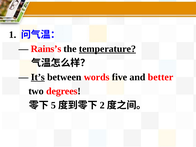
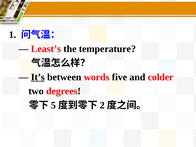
Rains’s: Rains’s -> Least’s (46, 49)
temperature underline: present -> none (107, 49)
better: better -> colder (161, 77)
